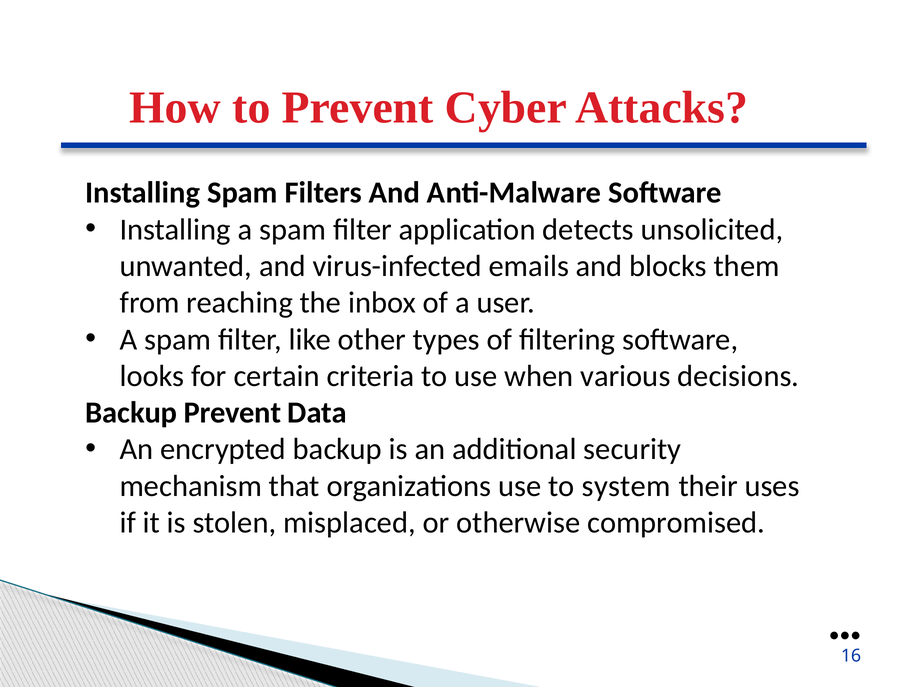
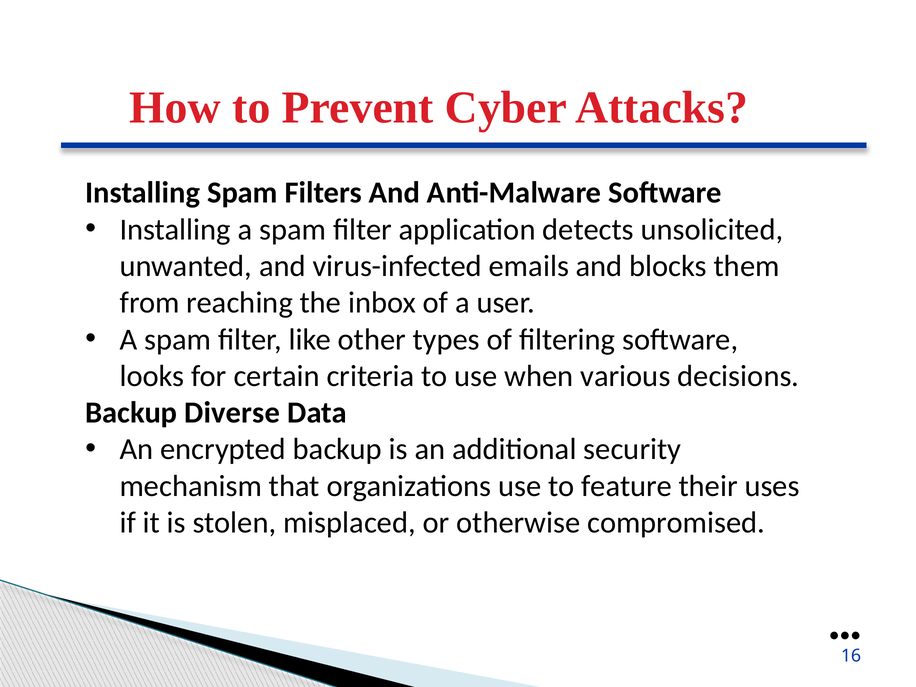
Backup Prevent: Prevent -> Diverse (232, 413)
system: system -> feature (627, 486)
